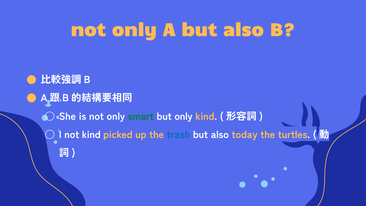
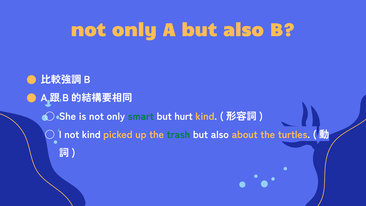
but only: only -> hurt (184, 116)
trash colour: blue -> green (178, 135)
today: today -> about (245, 135)
